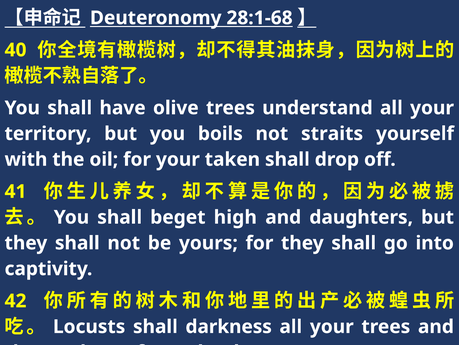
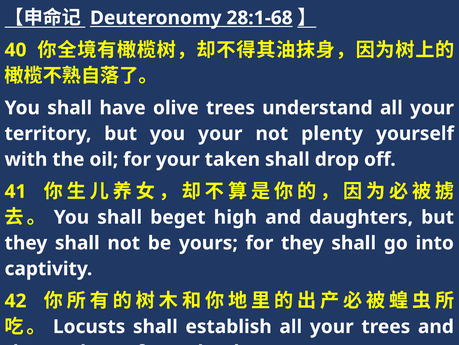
you boils: boils -> your (220, 133)
straits: straits -> plenty (332, 133)
darkness: darkness -> establish (229, 326)
